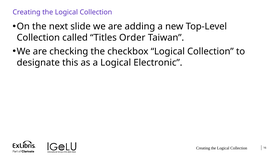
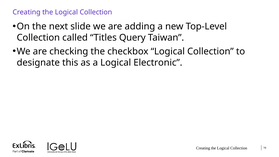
Order: Order -> Query (132, 38)
